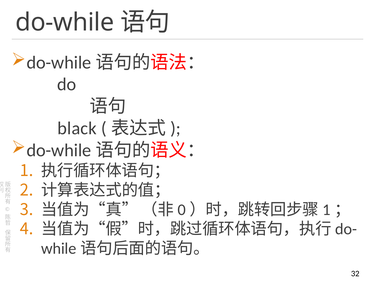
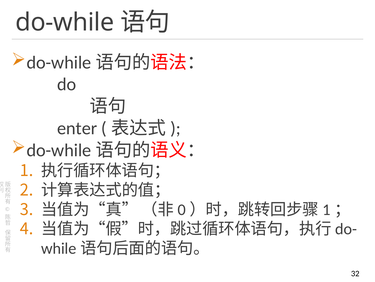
black: black -> enter (77, 128)
